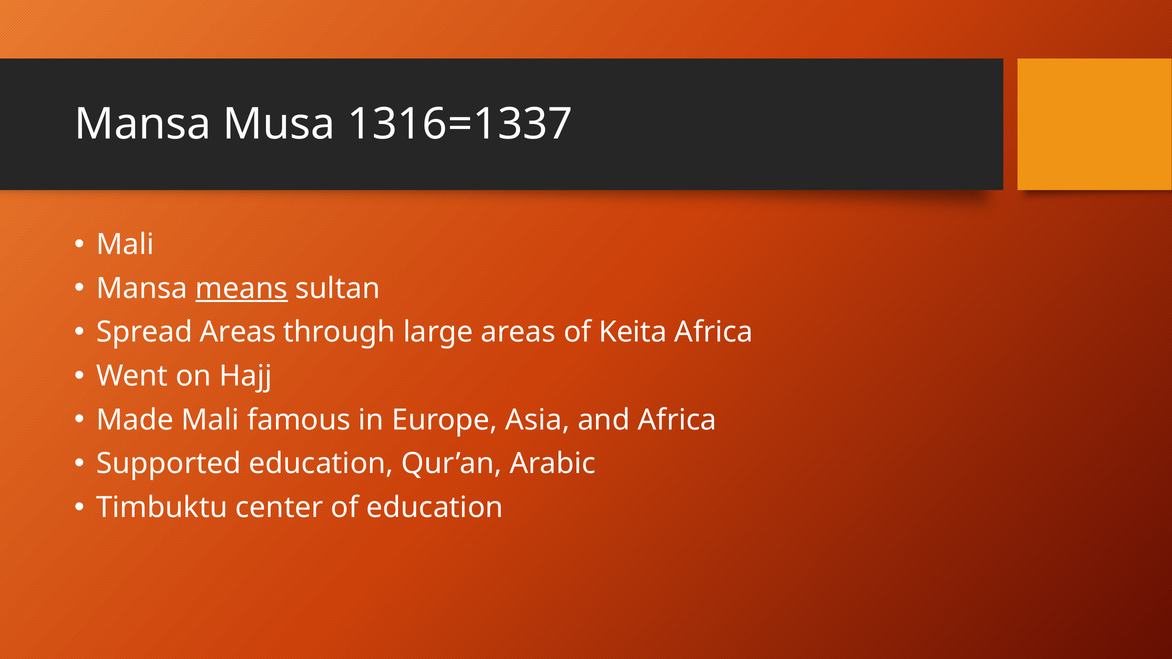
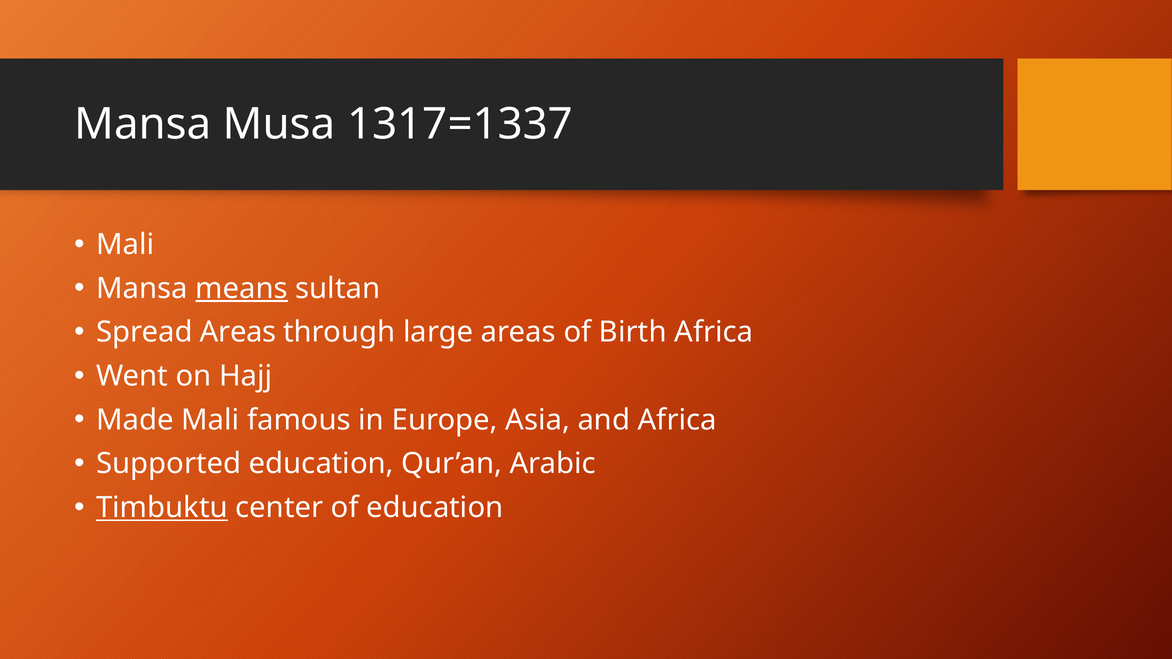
1316=1337: 1316=1337 -> 1317=1337 (460, 124)
Keita: Keita -> Birth (633, 332)
Timbuktu underline: none -> present (162, 508)
